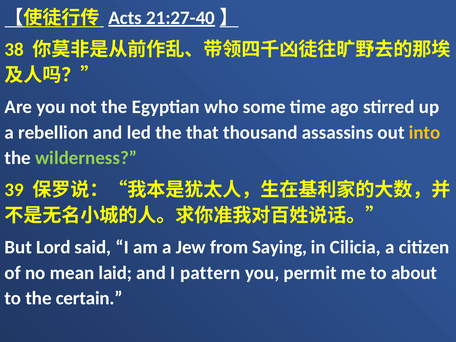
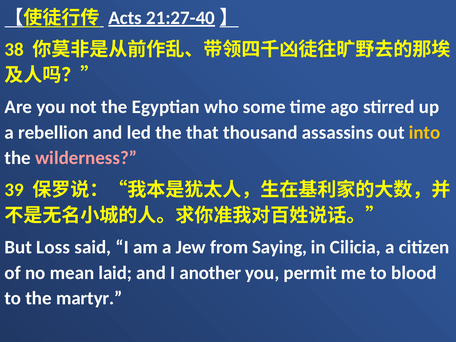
wilderness colour: light green -> pink (86, 158)
Lord: Lord -> Loss (53, 247)
pattern: pattern -> another (210, 273)
about: about -> blood (414, 273)
certain: certain -> martyr (89, 298)
